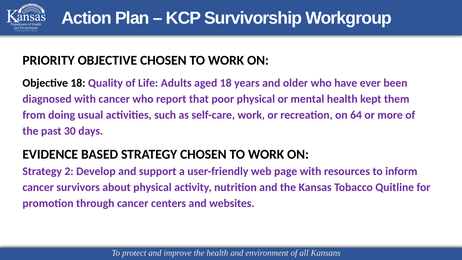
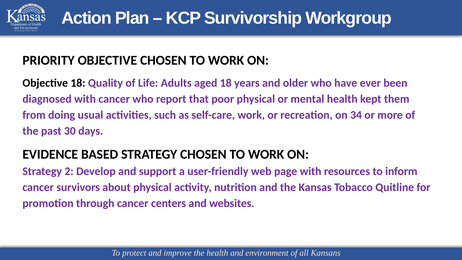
64: 64 -> 34 (356, 115)
